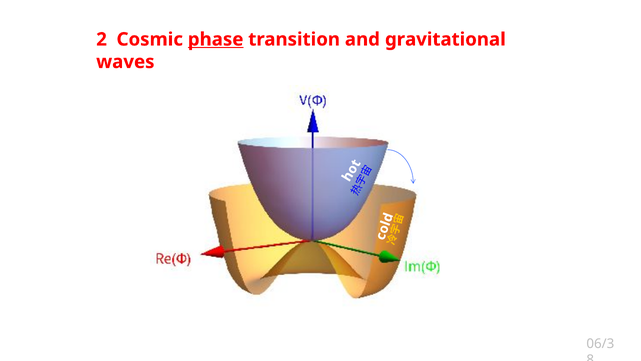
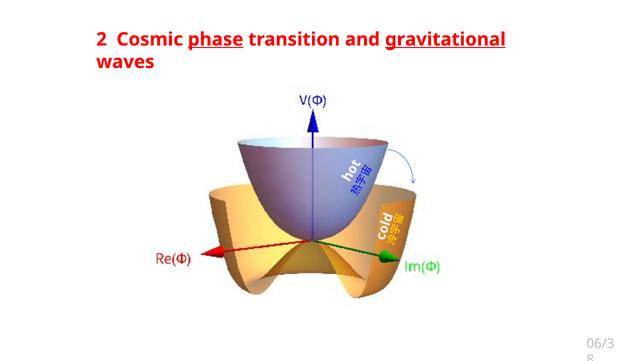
gravitational underline: none -> present (445, 39)
